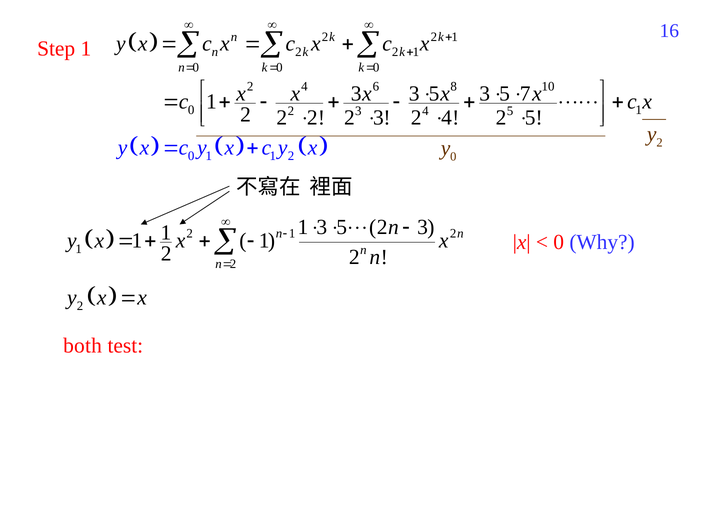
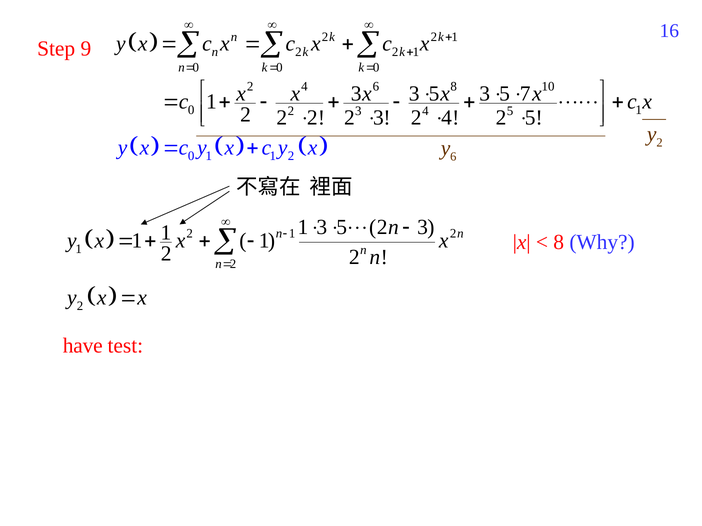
Step 1: 1 -> 9 (86, 49)
0: 0 -> 6 (453, 157)
0: 0 -> 8 (559, 242)
both: both -> have (83, 346)
